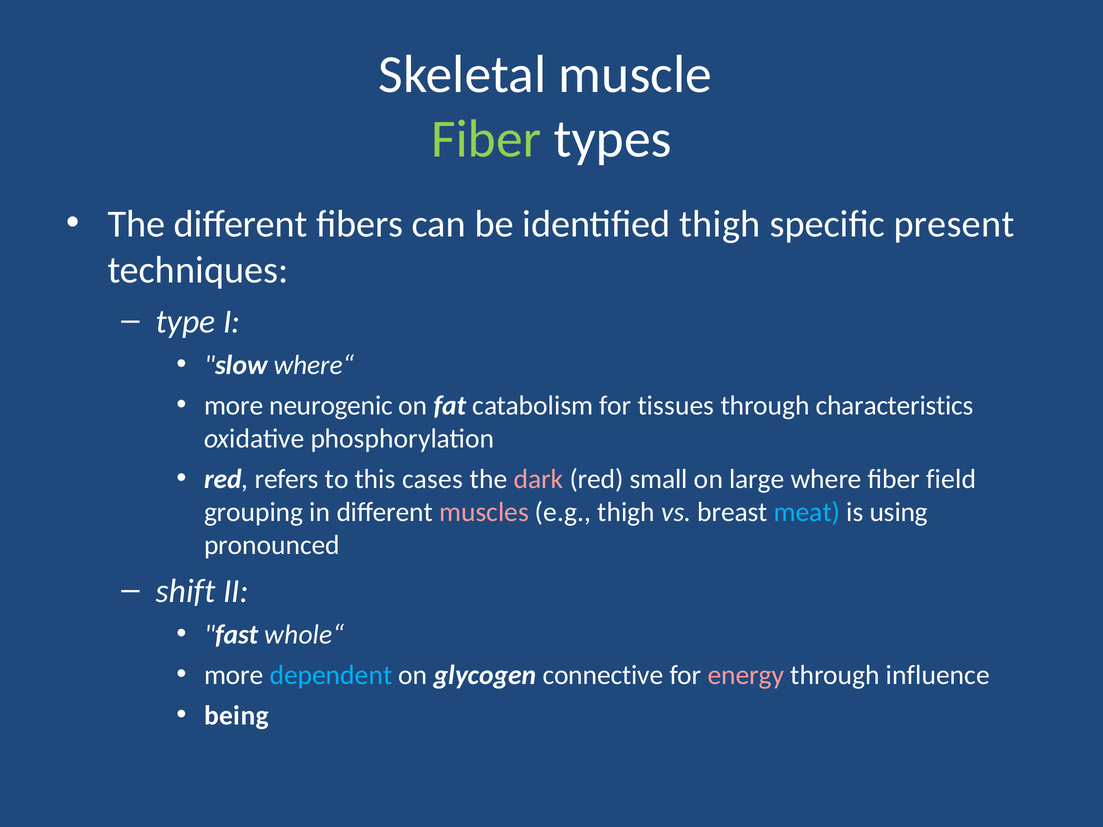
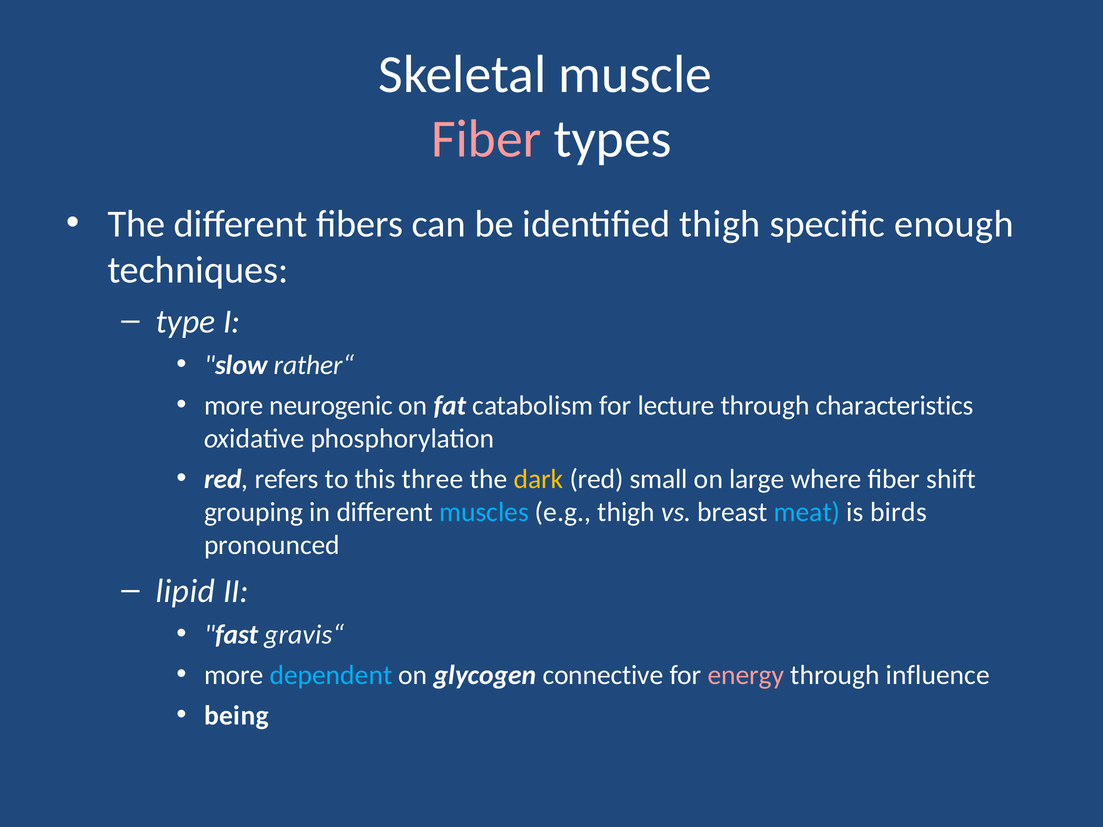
Fiber colour: light green -> pink (486, 139)
present: present -> enough (954, 224)
where“: where“ -> rather“ (314, 365)
tissues: tissues -> lecture (676, 406)
cases: cases -> three (433, 479)
dark colour: pink -> yellow (538, 479)
field: field -> shift (951, 479)
muscles colour: pink -> light blue (484, 512)
using: using -> birds (898, 512)
shift: shift -> lipid (185, 591)
whole“: whole“ -> gravis“ (304, 635)
